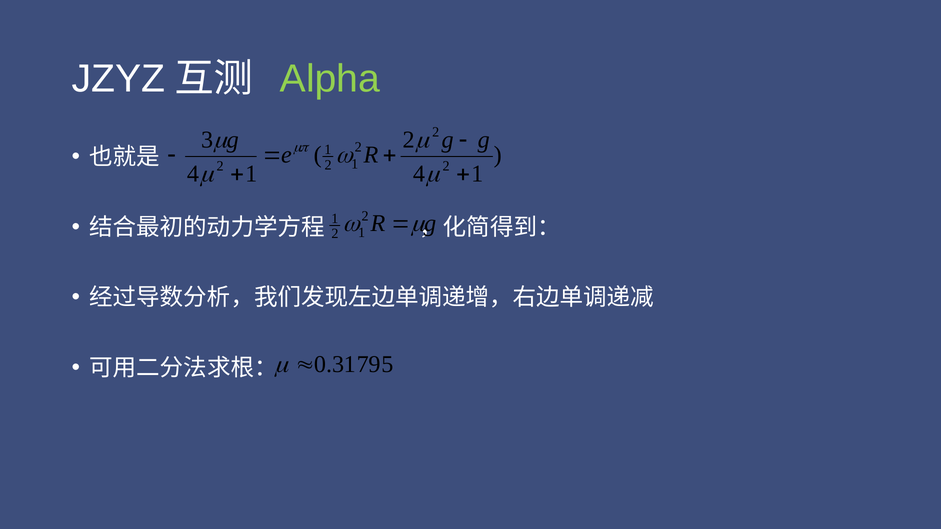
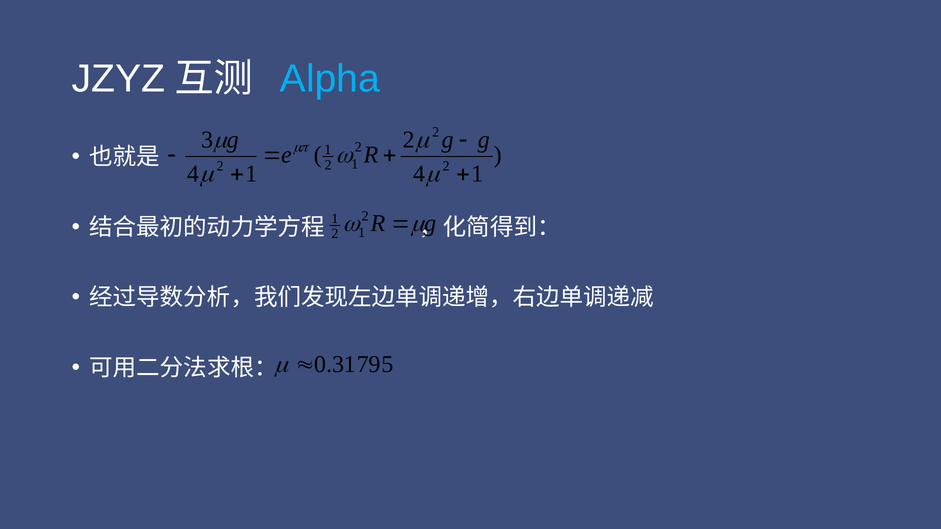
Alpha colour: light green -> light blue (330, 79)
